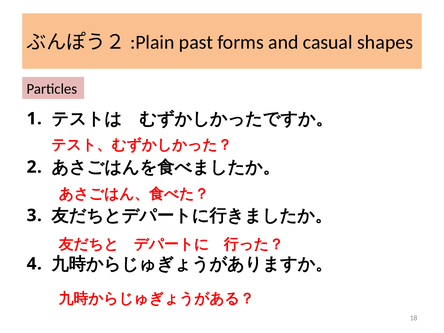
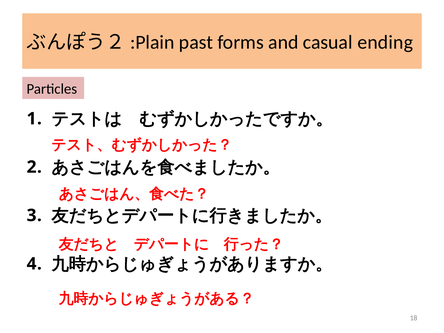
shapes: shapes -> ending (385, 42)
